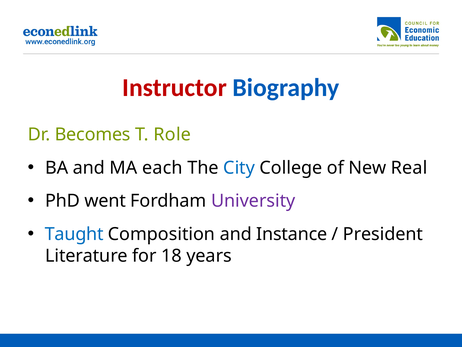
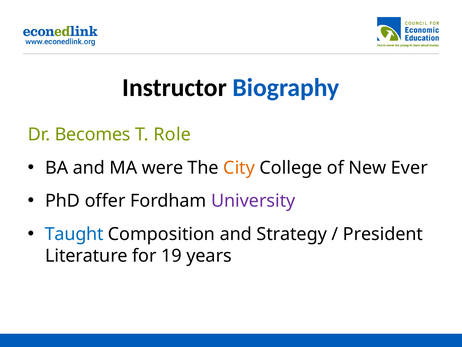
Instructor colour: red -> black (175, 88)
each: each -> were (163, 168)
City colour: blue -> orange (239, 168)
Real: Real -> Ever (409, 168)
went: went -> offer (105, 201)
Instance: Instance -> Strategy (292, 234)
18: 18 -> 19 (171, 255)
